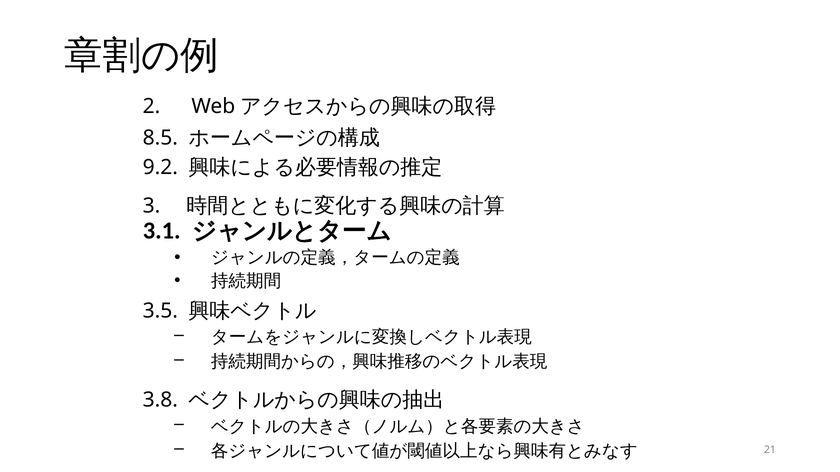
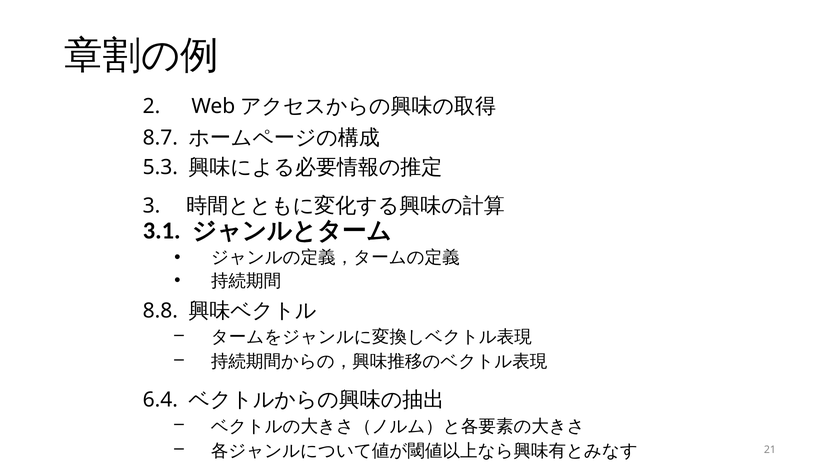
8.5: 8.5 -> 8.7 (160, 138)
9.2: 9.2 -> 5.3 (160, 167)
3.5: 3.5 -> 8.8 (160, 311)
3.8: 3.8 -> 6.4 (160, 400)
